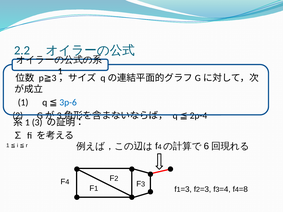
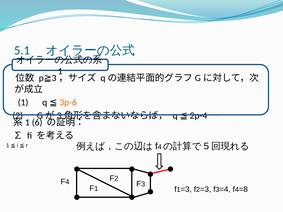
2.2: 2.2 -> 5.1 (22, 51)
3p-6 colour: blue -> orange (68, 103)
3: 3 -> 6 (37, 123)
6: 6 -> 5 (206, 146)
